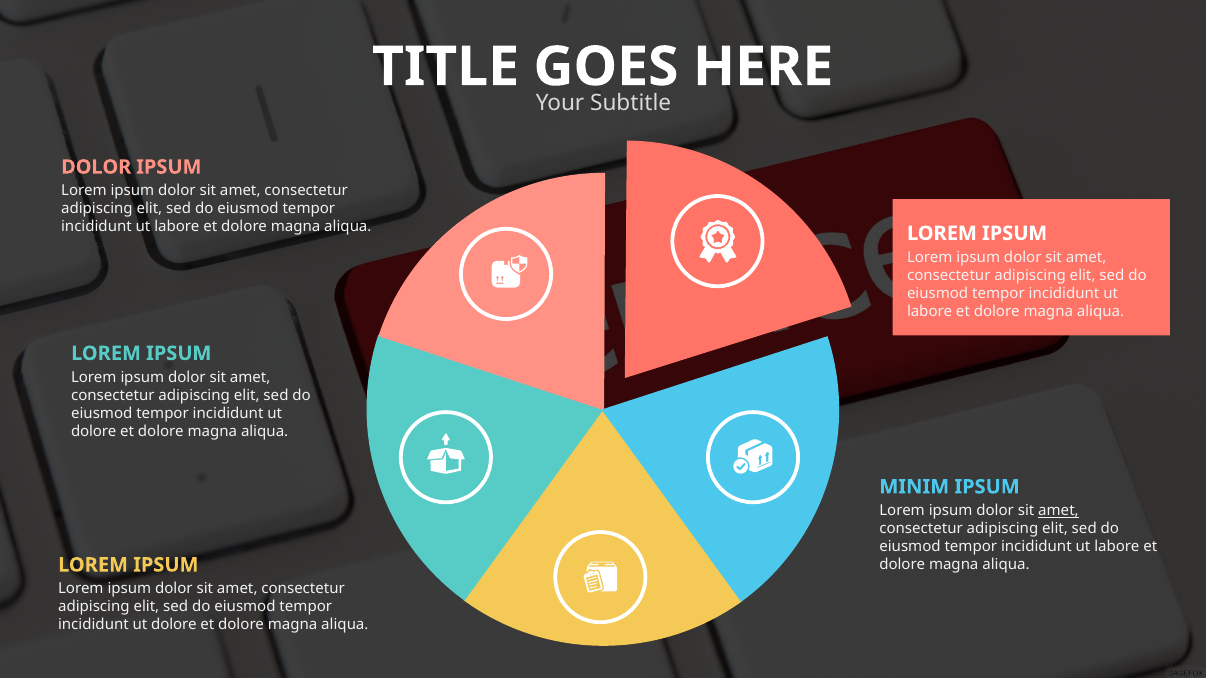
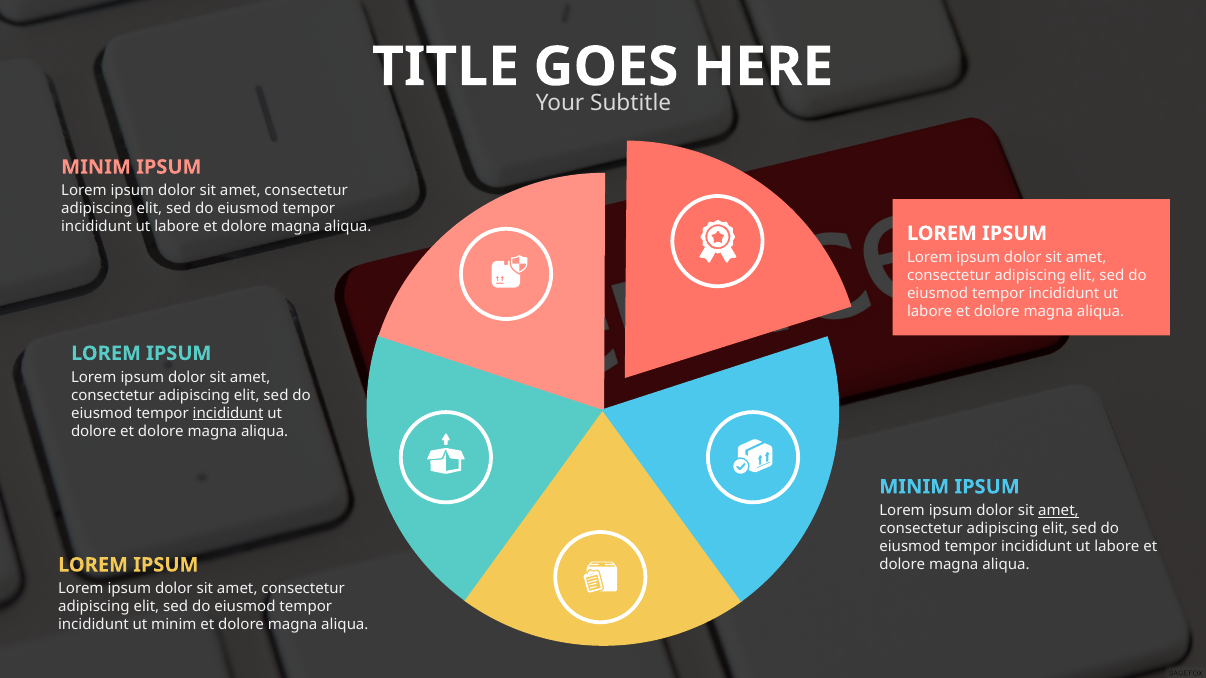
DOLOR: DOLOR -> MINIM (96, 167)
incididunt underline: none -> present (228, 414)
dolore: dolore -> minim (174, 625)
